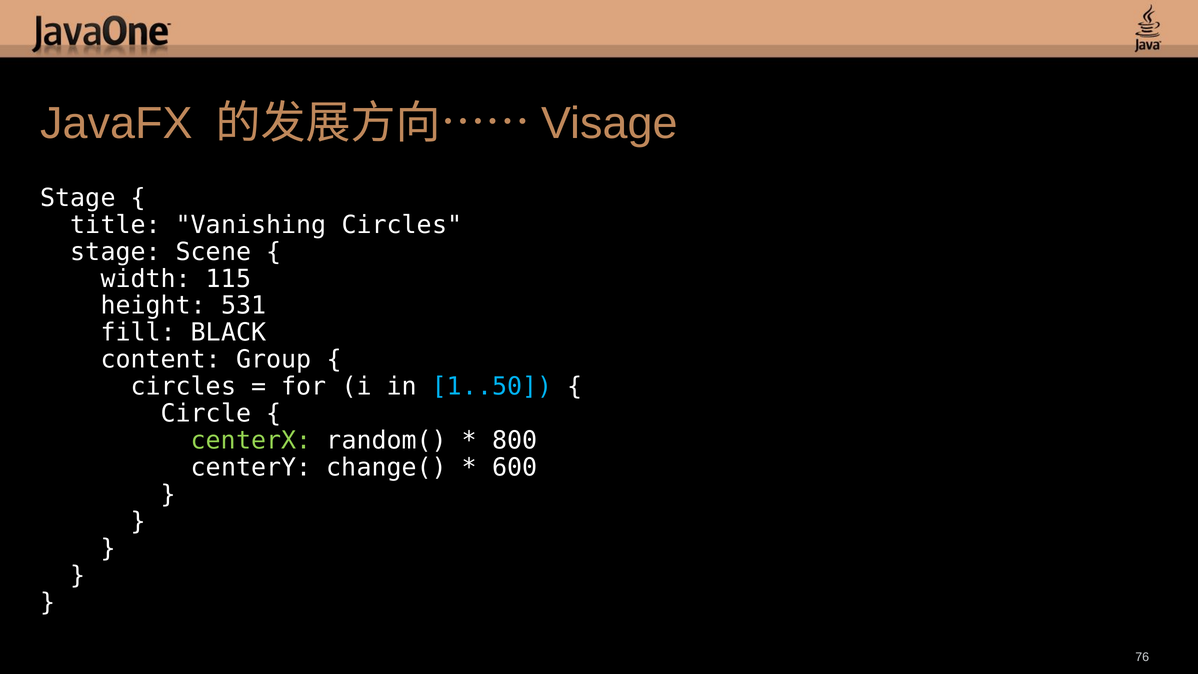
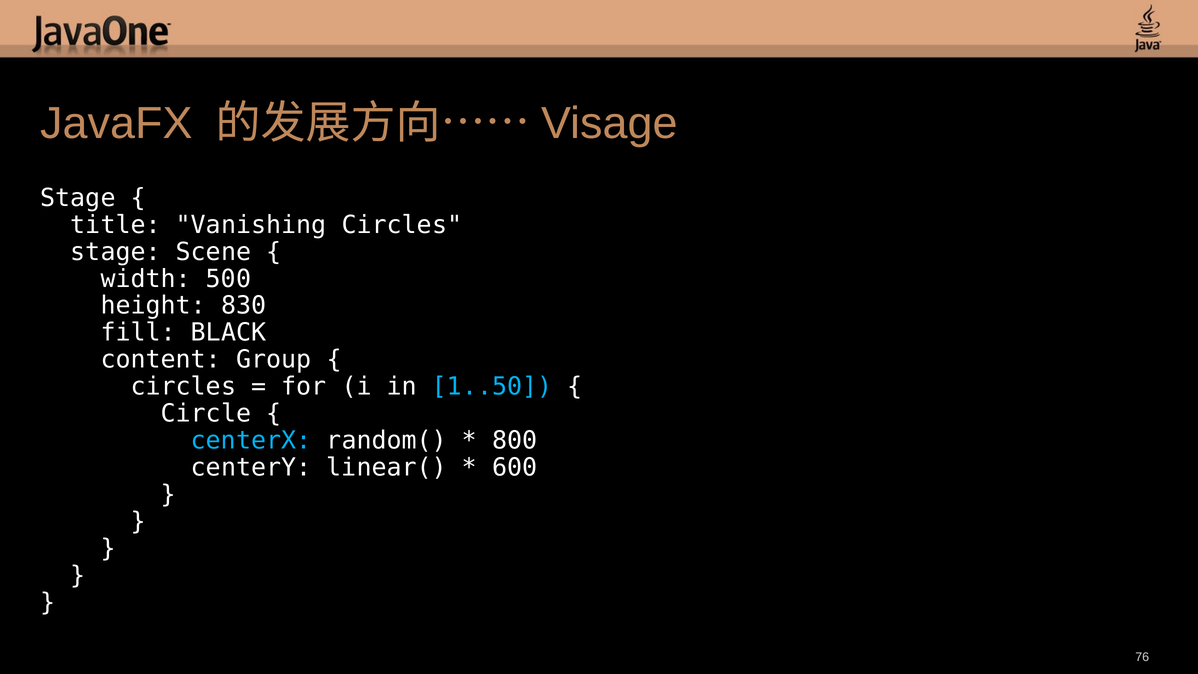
115: 115 -> 500 (229, 279)
531: 531 -> 830 (244, 306)
centerX colour: light green -> light blue (251, 441)
change(: change( -> linear( (387, 468)
